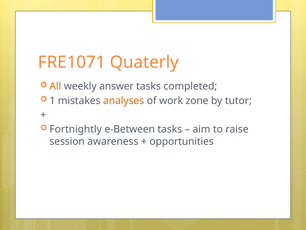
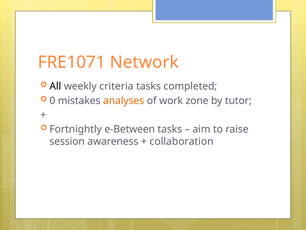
Quaterly: Quaterly -> Network (144, 62)
All colour: orange -> black (55, 86)
answer: answer -> criteria (116, 86)
1: 1 -> 0 (52, 100)
opportunities: opportunities -> collaboration (182, 141)
